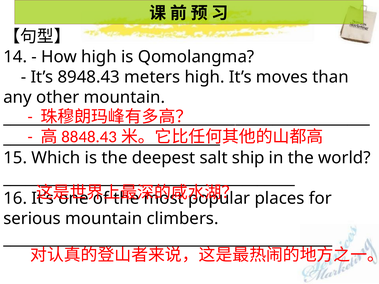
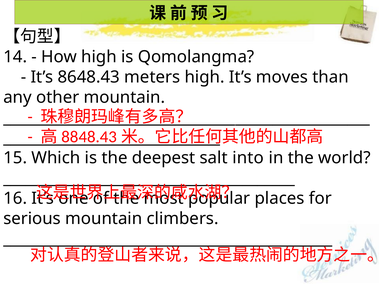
8948.43: 8948.43 -> 8648.43 (89, 77)
ship: ship -> into (248, 158)
